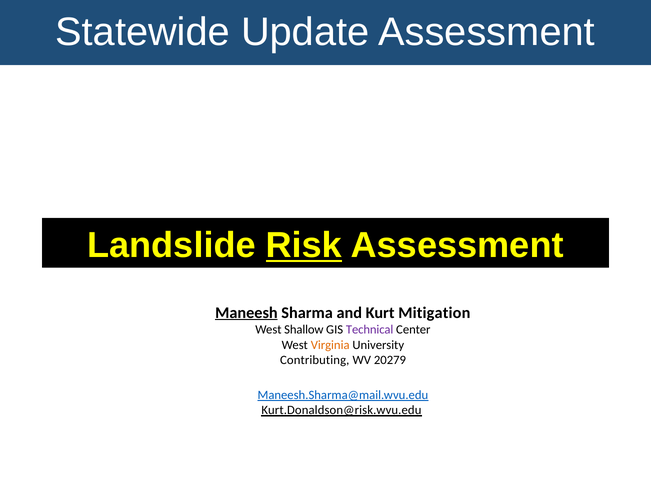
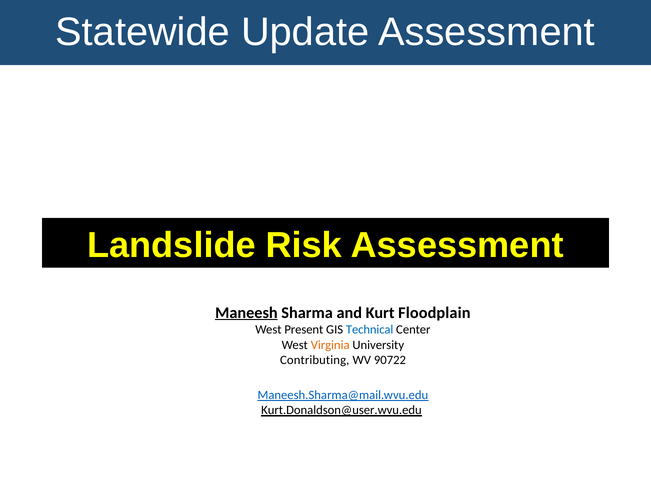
Risk underline: present -> none (304, 246)
Mitigation: Mitigation -> Floodplain (434, 313)
Shallow: Shallow -> Present (304, 330)
Technical colour: purple -> blue (370, 330)
20279: 20279 -> 90722 (390, 360)
Kurt.Donaldson@risk.wvu.edu: Kurt.Donaldson@risk.wvu.edu -> Kurt.Donaldson@user.wvu.edu (341, 411)
